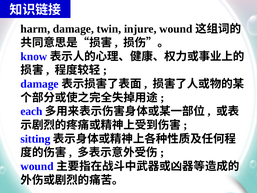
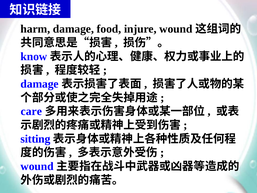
twin: twin -> food (109, 29)
each: each -> care (31, 111)
